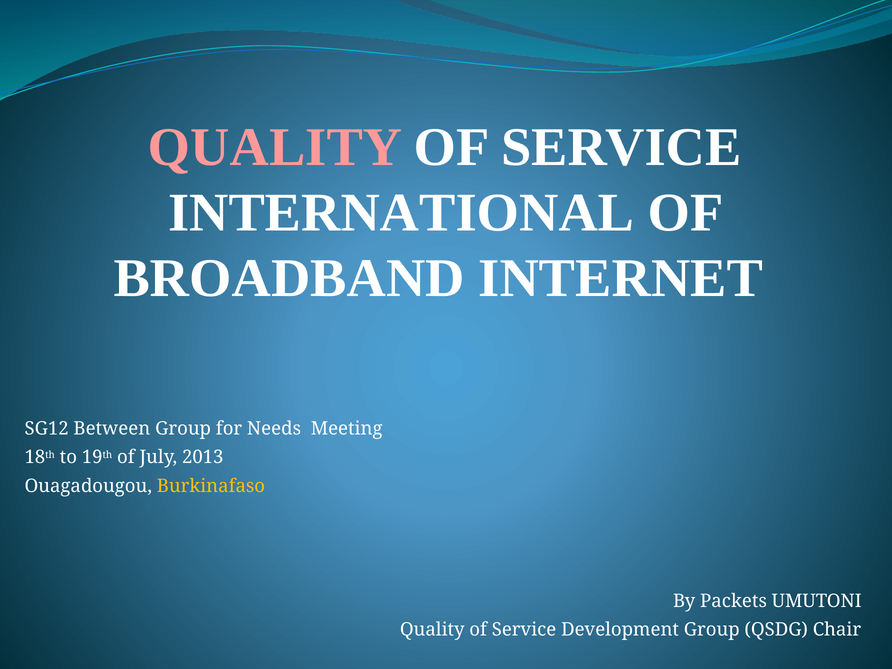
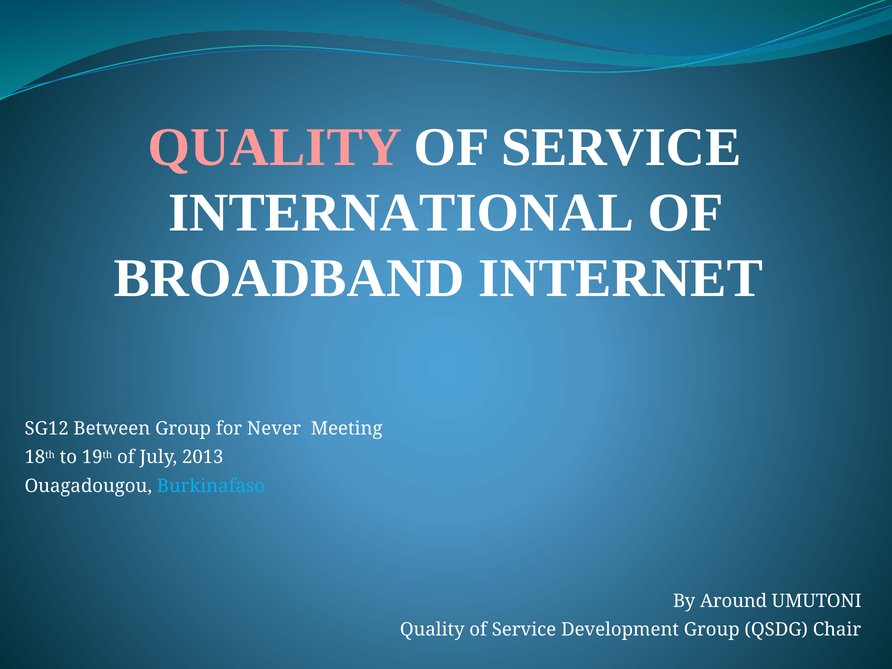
Needs: Needs -> Never (274, 429)
Burkinafaso colour: yellow -> light blue (211, 486)
Packets: Packets -> Around (734, 601)
